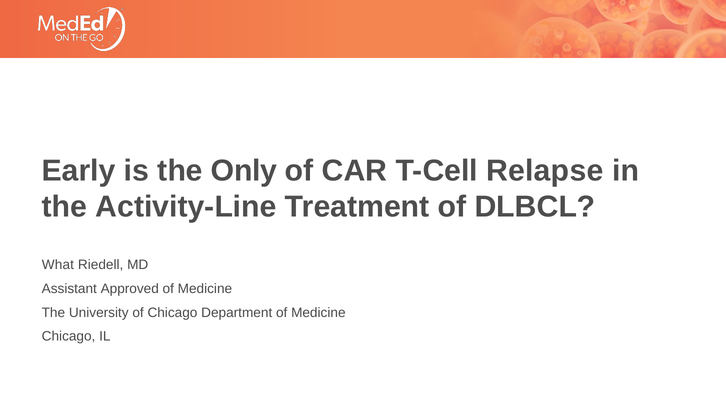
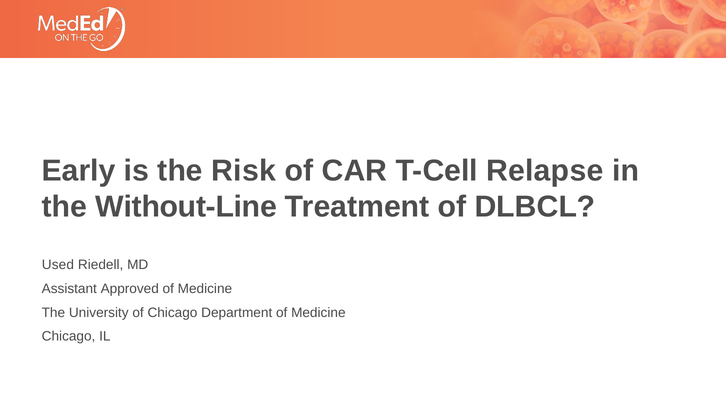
Only: Only -> Risk (244, 171)
Activity-Line: Activity-Line -> Without-Line (186, 207)
What: What -> Used (58, 265)
